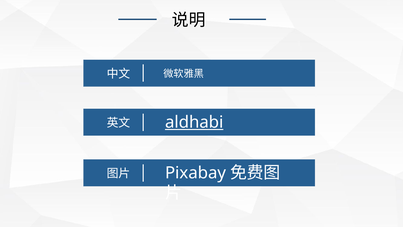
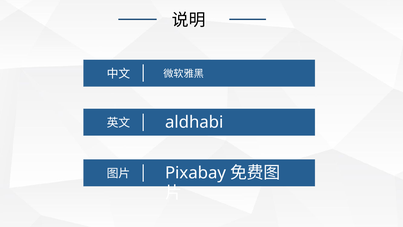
aldhabi underline: present -> none (194, 122)
